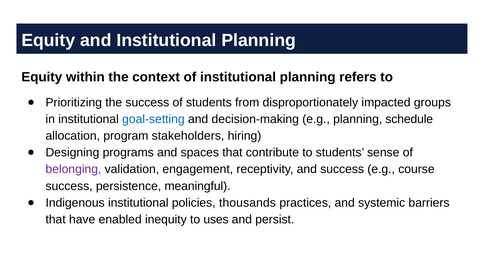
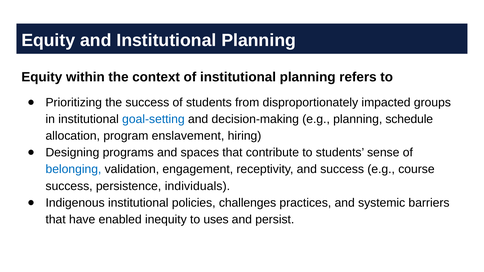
stakeholders: stakeholders -> enslavement (188, 136)
belonging colour: purple -> blue (73, 169)
meaningful: meaningful -> individuals (197, 186)
thousands: thousands -> challenges (248, 203)
